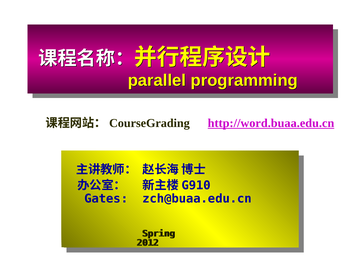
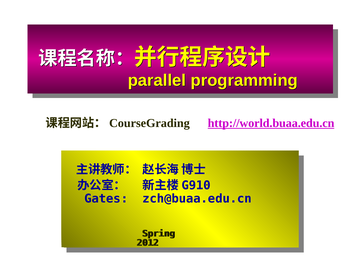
http://word.buaa.edu.cn: http://word.buaa.edu.cn -> http://world.buaa.edu.cn (271, 123)
